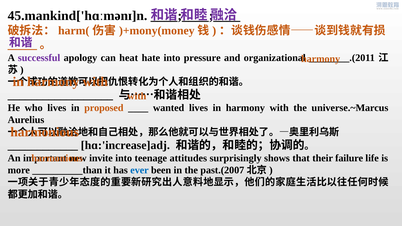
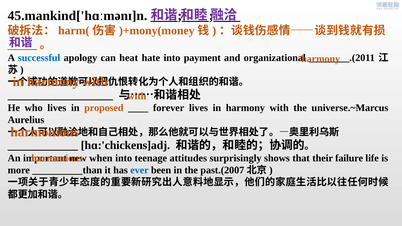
successful colour: purple -> blue (39, 58)
pressure: pressure -> payment (202, 58)
wanted: wanted -> forever (169, 108)
hɑ:'increase]adj: hɑ:'increase]adj -> hɑ:'chickens]adj (125, 145)
invite: invite -> when (101, 158)
